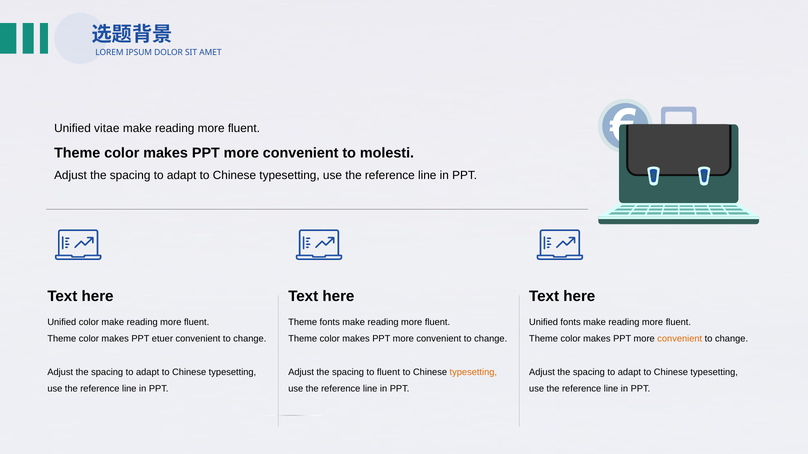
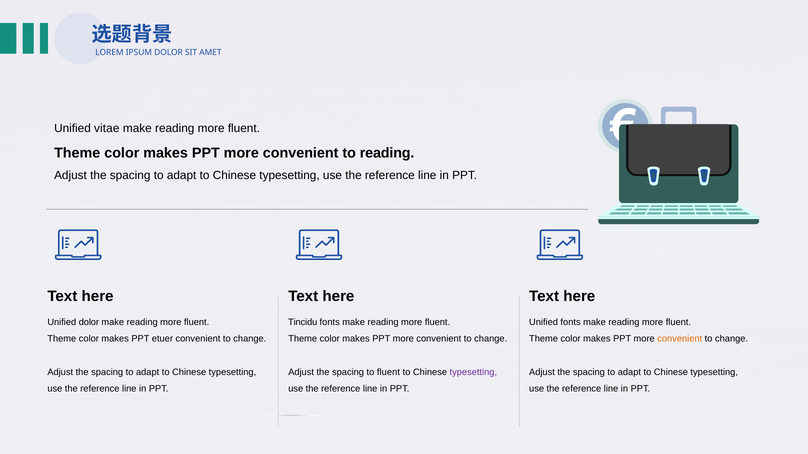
to molesti: molesti -> reading (387, 153)
Unified color: color -> dolor (89, 323)
Theme: Theme -> Tincidu (303, 323)
typesetting colour: orange -> purple (473, 373)
